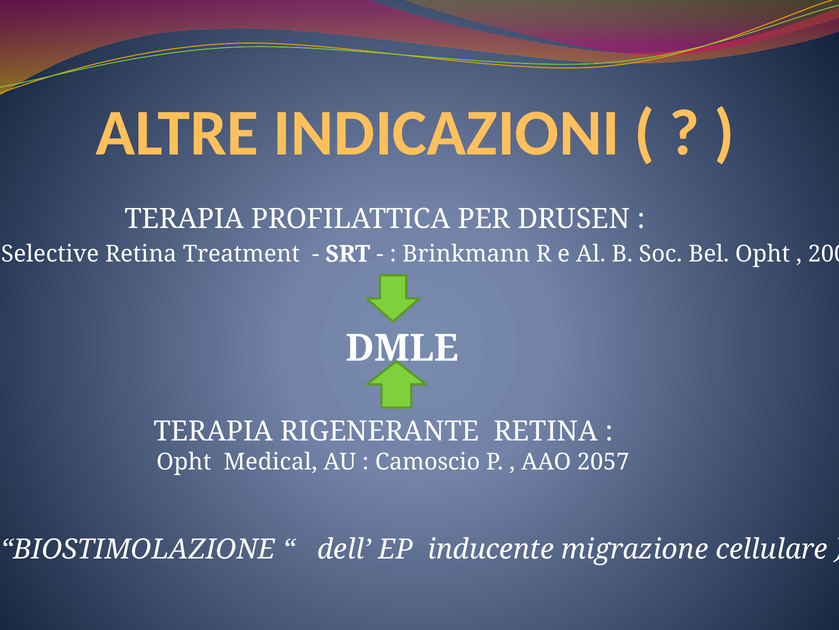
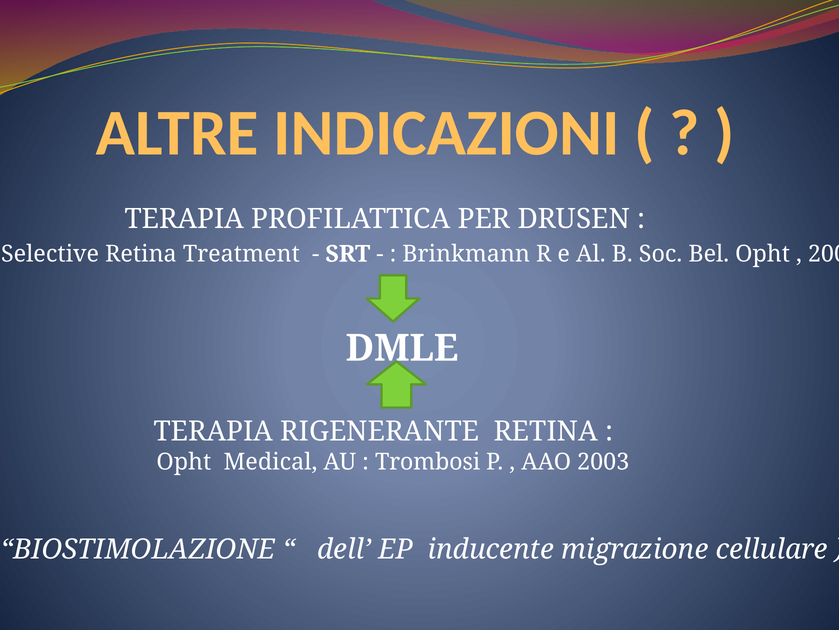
Camoscio: Camoscio -> Trombosi (428, 462)
2057: 2057 -> 2003 (603, 462)
